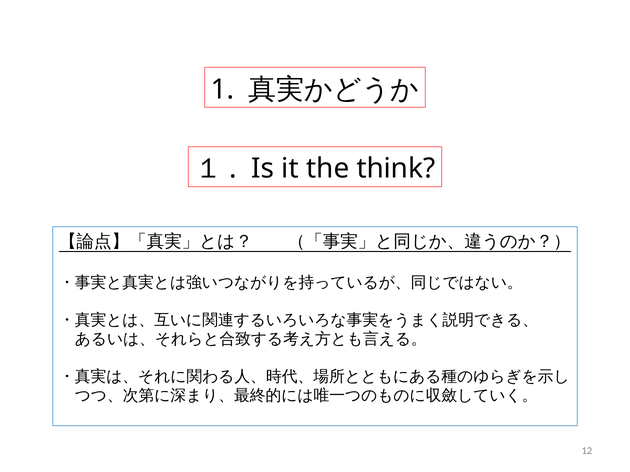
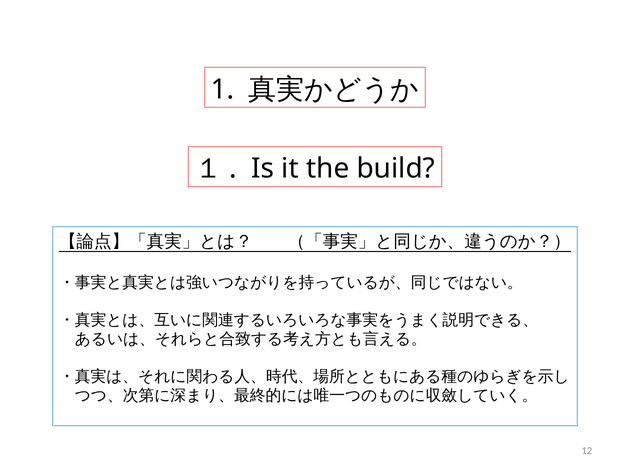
think: think -> build (396, 169)
